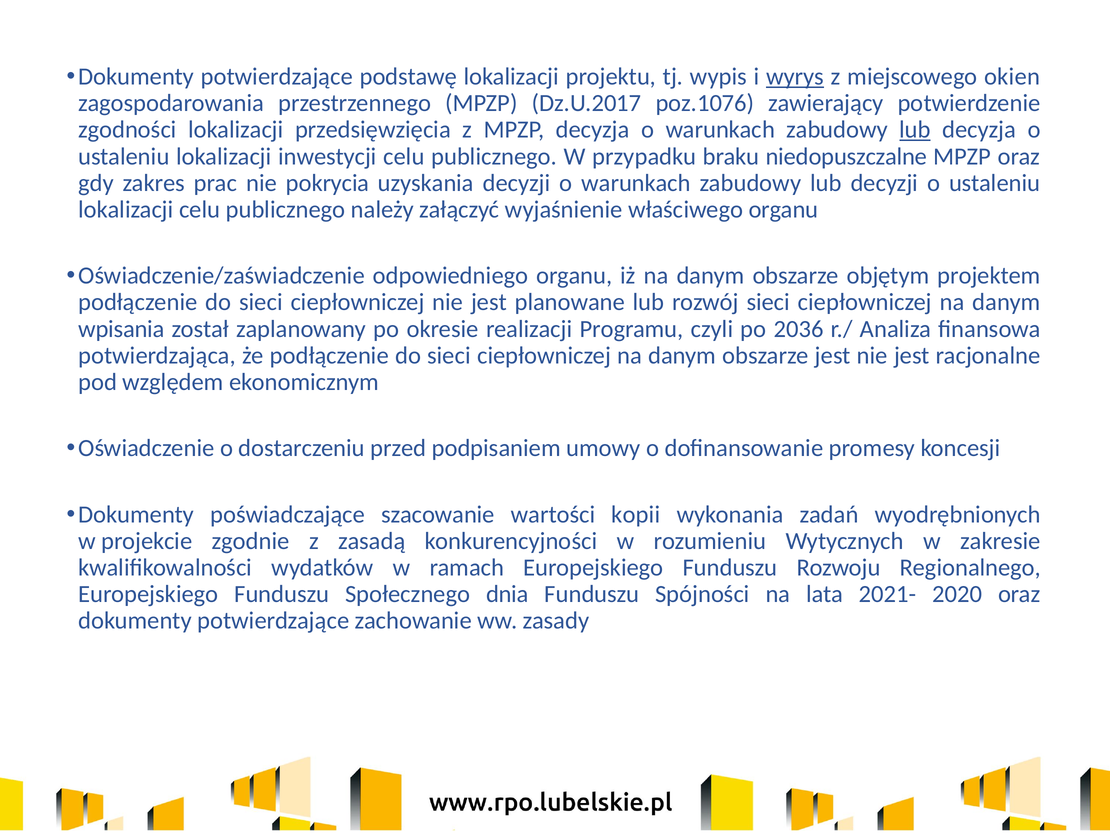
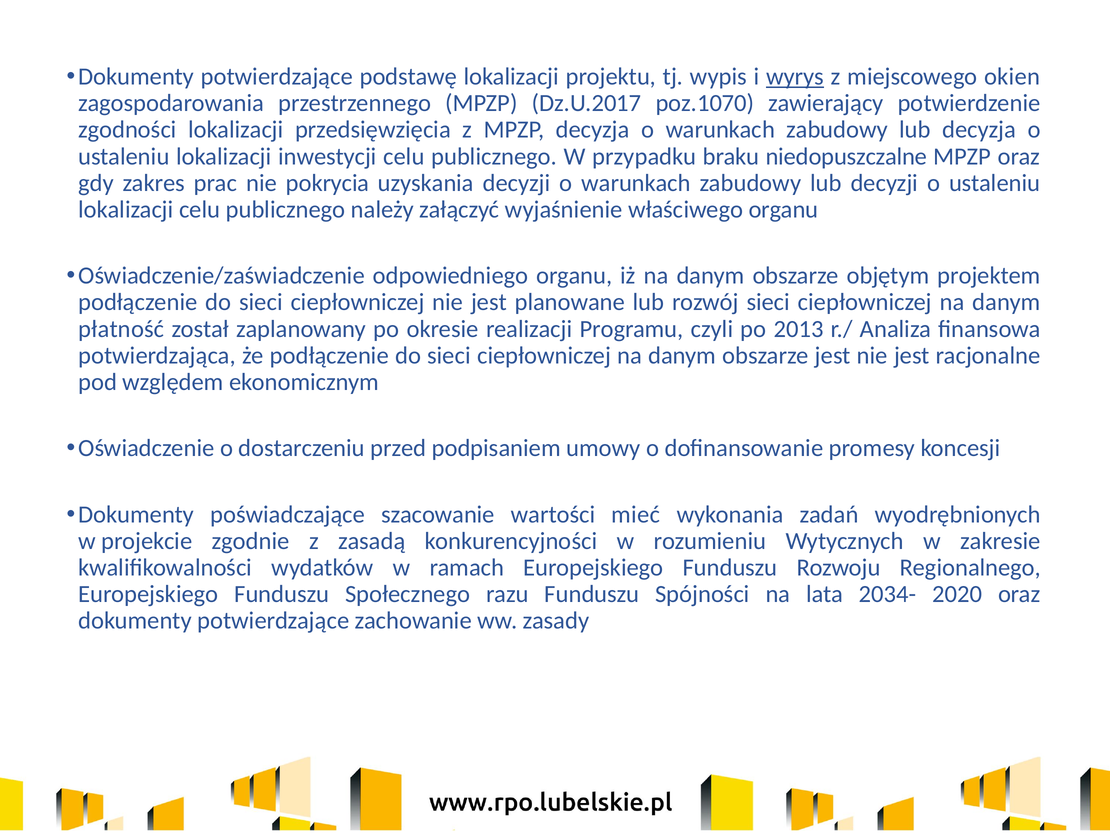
poz.1076: poz.1076 -> poz.1070 (705, 103)
lub underline: present -> none (915, 130)
wpisania: wpisania -> płatność (121, 329)
2036: 2036 -> 2013 (799, 329)
kopii: kopii -> mieć (636, 514)
dnia: dnia -> razu (507, 594)
2021-: 2021- -> 2034- (888, 594)
